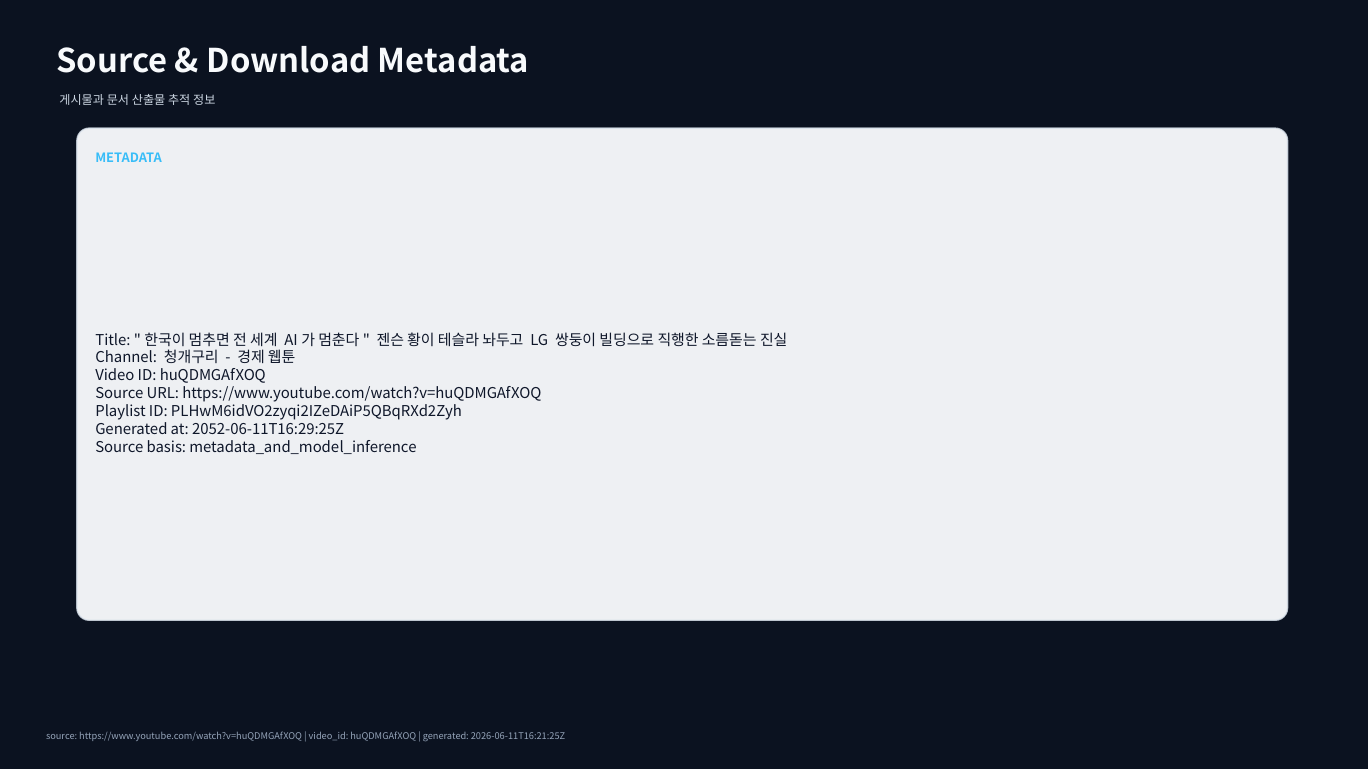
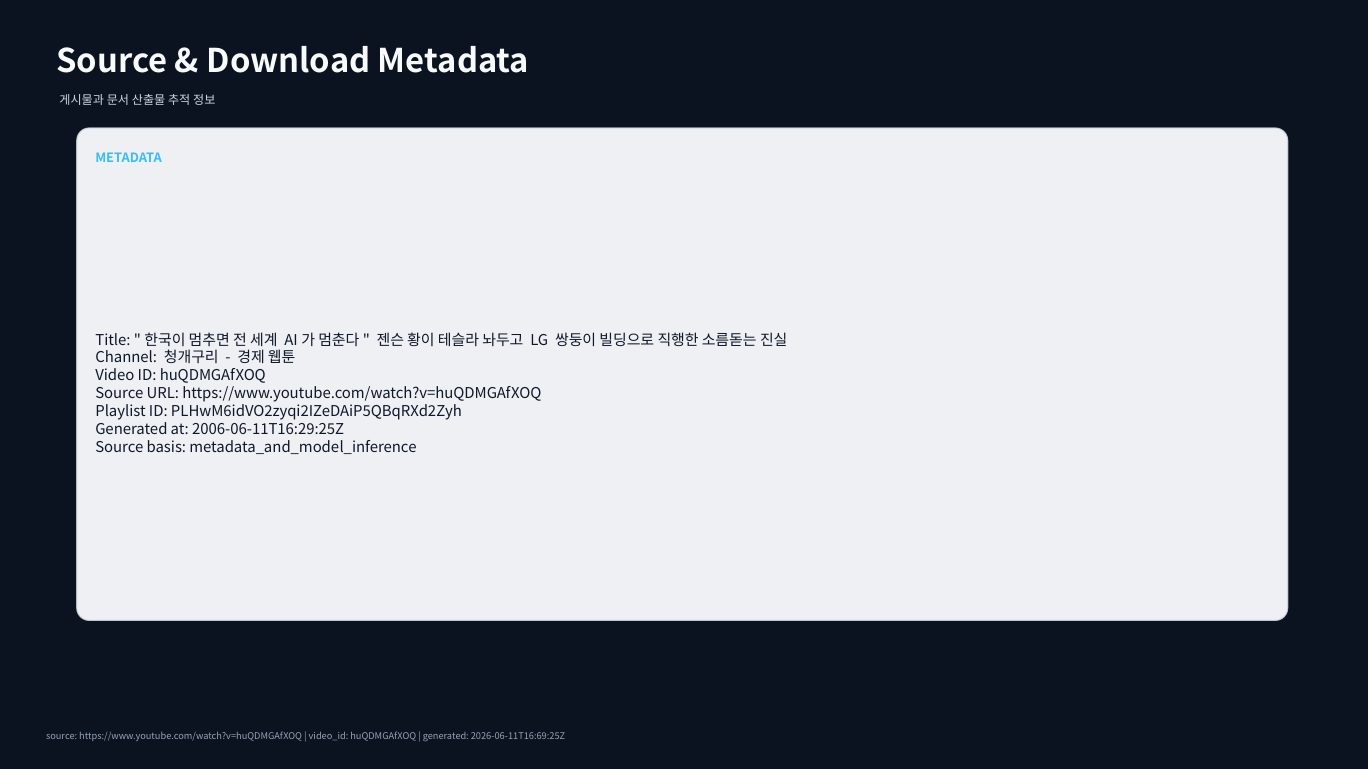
2052-06-11T16:29:25Z: 2052-06-11T16:29:25Z -> 2006-06-11T16:29:25Z (268, 430)
2026-06-11T16:21:25Z: 2026-06-11T16:21:25Z -> 2026-06-11T16:69:25Z (518, 737)
